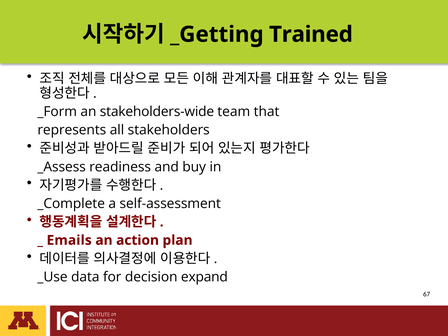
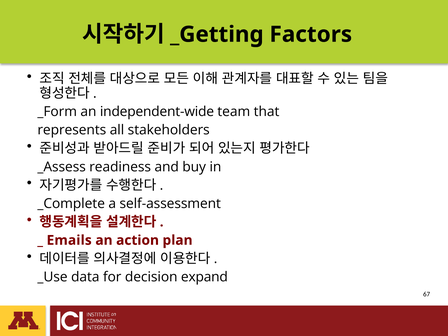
Trained: Trained -> Factors (311, 34)
stakeholders-wide: stakeholders-wide -> independent-wide (157, 112)
